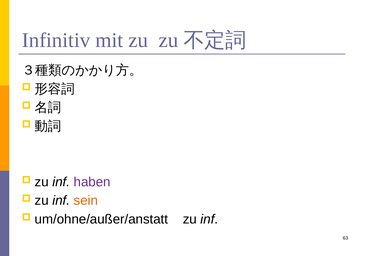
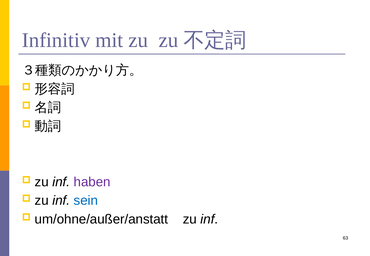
sein colour: orange -> blue (86, 201)
